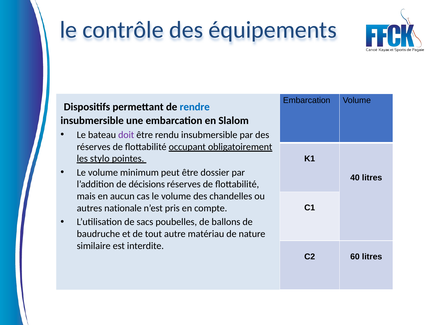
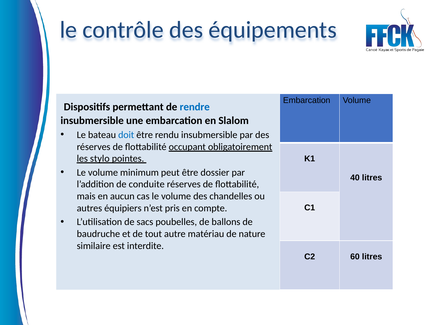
doit colour: purple -> blue (126, 135)
décisions: décisions -> conduite (147, 184)
nationale: nationale -> équipiers (123, 208)
